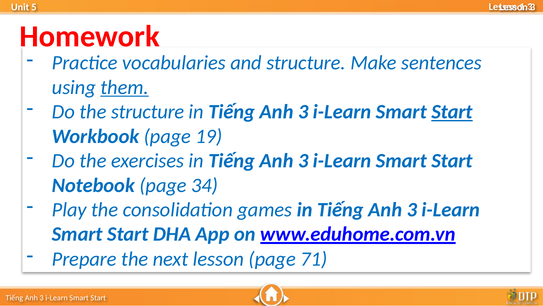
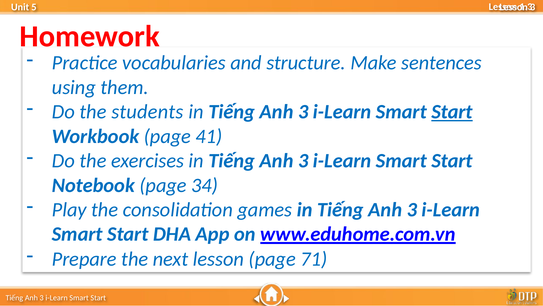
them underline: present -> none (125, 87)
the structure: structure -> students (147, 112)
19: 19 -> 41 (209, 136)
